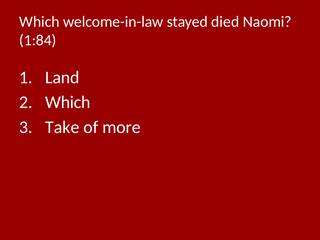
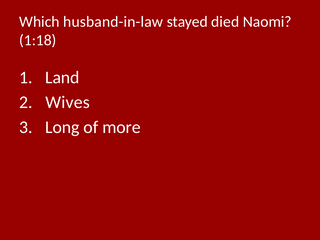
welcome-in-law: welcome-in-law -> husband-in-law (113, 22)
1:84: 1:84 -> 1:18 (38, 40)
Which: Which -> Wives (68, 102)
Take: Take -> Long (62, 127)
